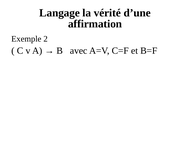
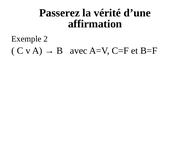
Langage: Langage -> Passerez (60, 13)
